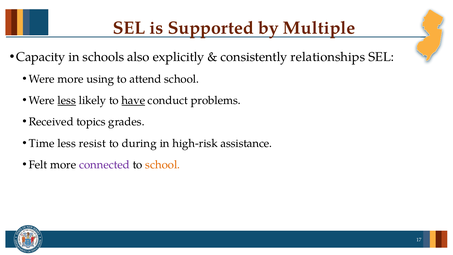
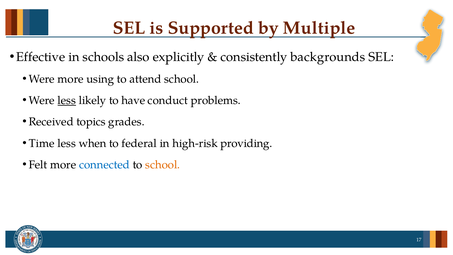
Capacity: Capacity -> Effective (41, 57)
relationships: relationships -> backgrounds (328, 57)
have underline: present -> none (133, 100)
resist: resist -> when (93, 143)
during: during -> federal (139, 143)
assistance: assistance -> providing (246, 143)
connected colour: purple -> blue (104, 165)
